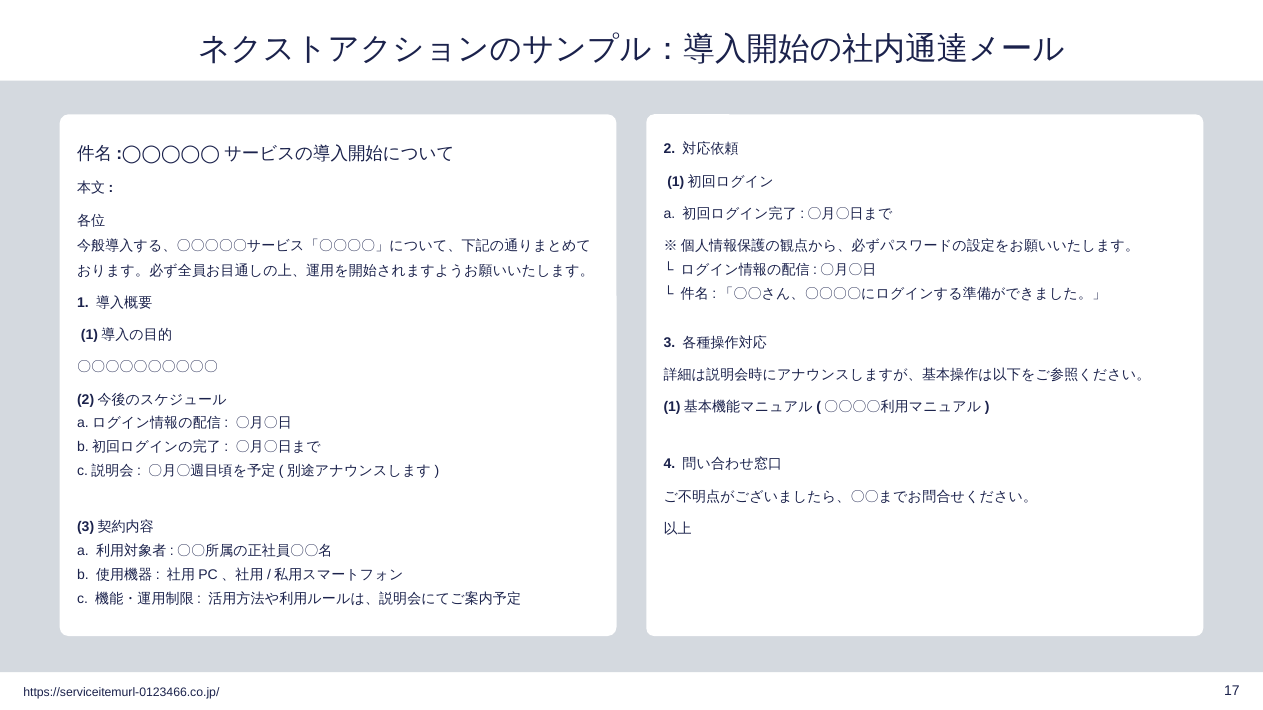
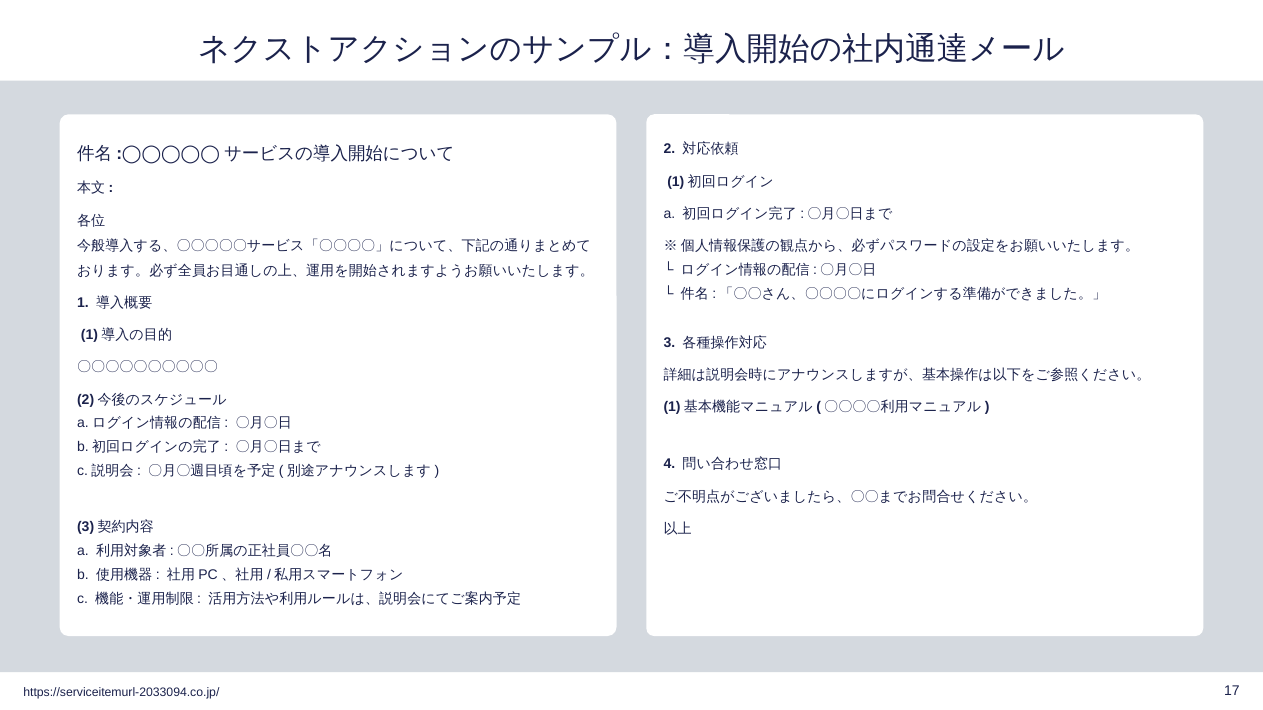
https://serviceitemurl-0123466.co.jp/: https://serviceitemurl-0123466.co.jp/ -> https://serviceitemurl-2033094.co.jp/ (121, 693)
